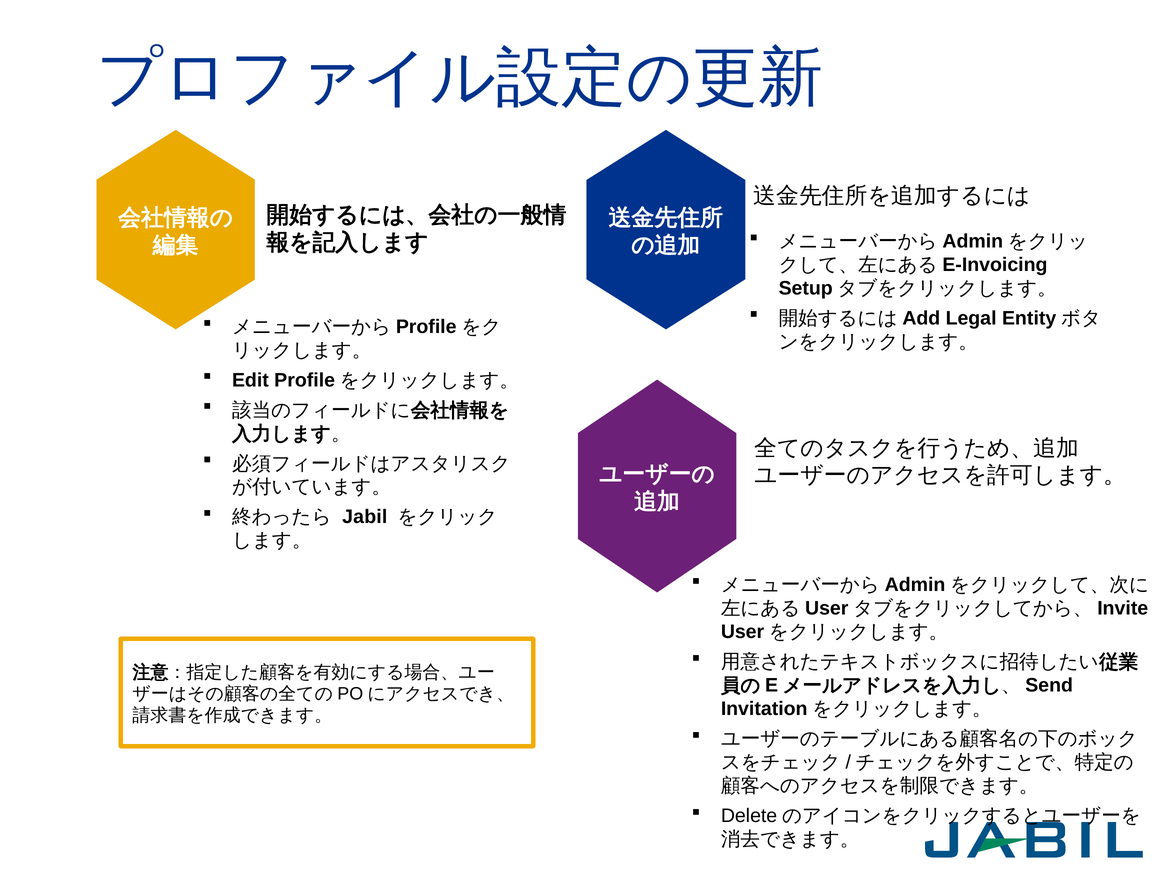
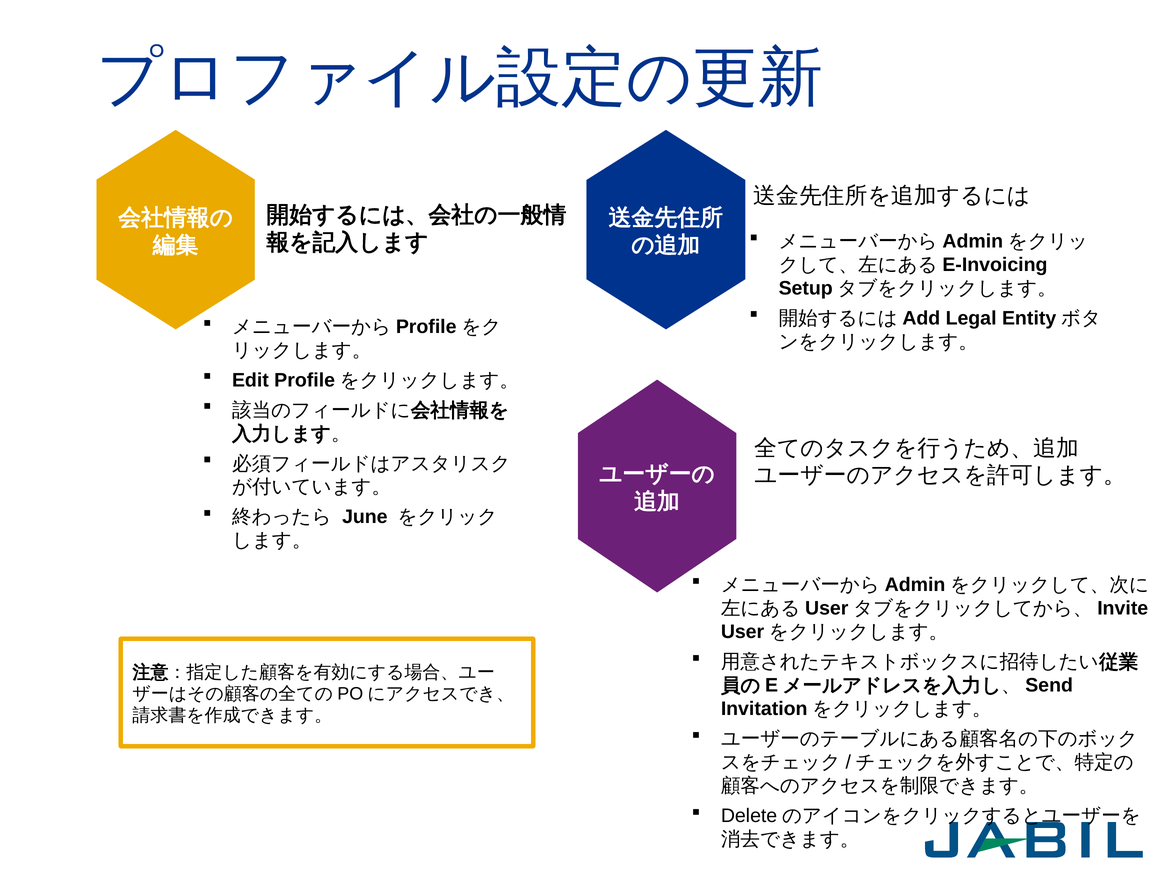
Jabil: Jabil -> June (365, 517)
